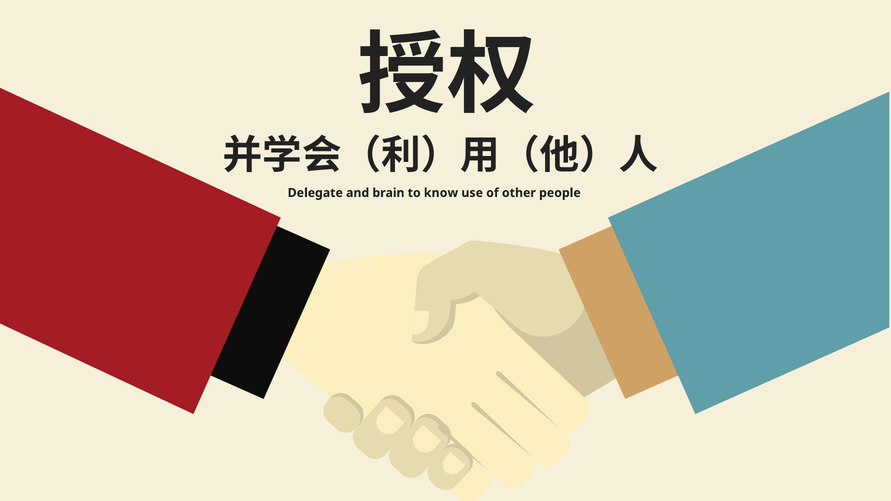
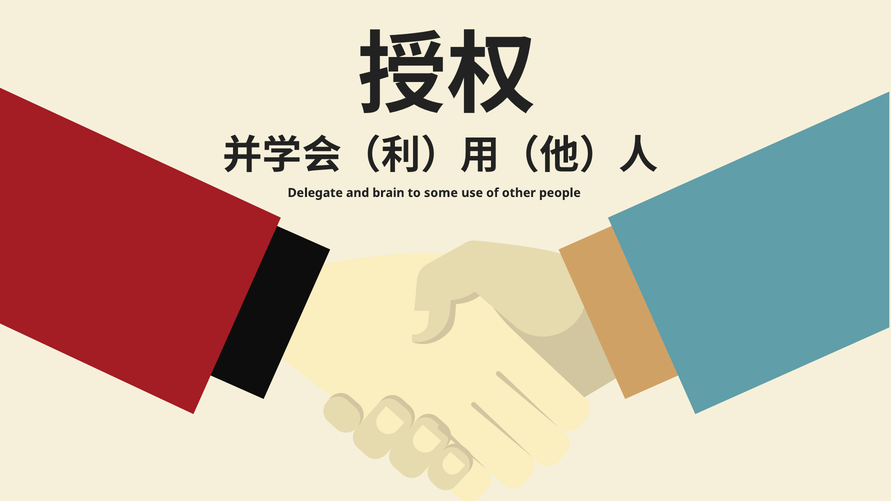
know: know -> some (441, 193)
